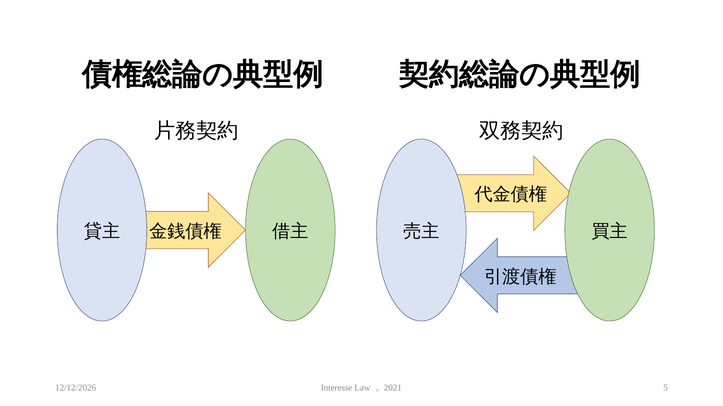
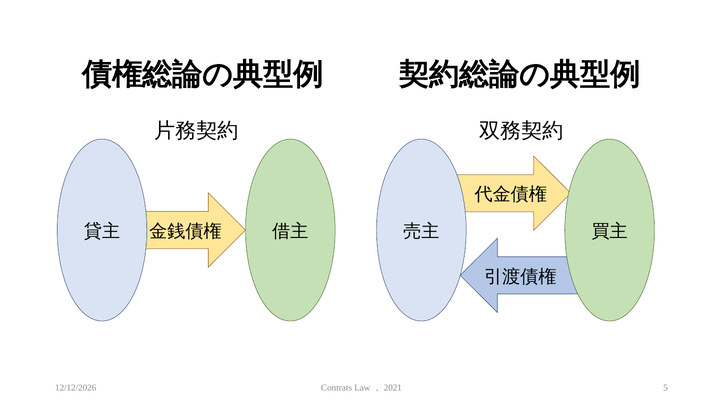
Interesse: Interesse -> Contrats (337, 388)
